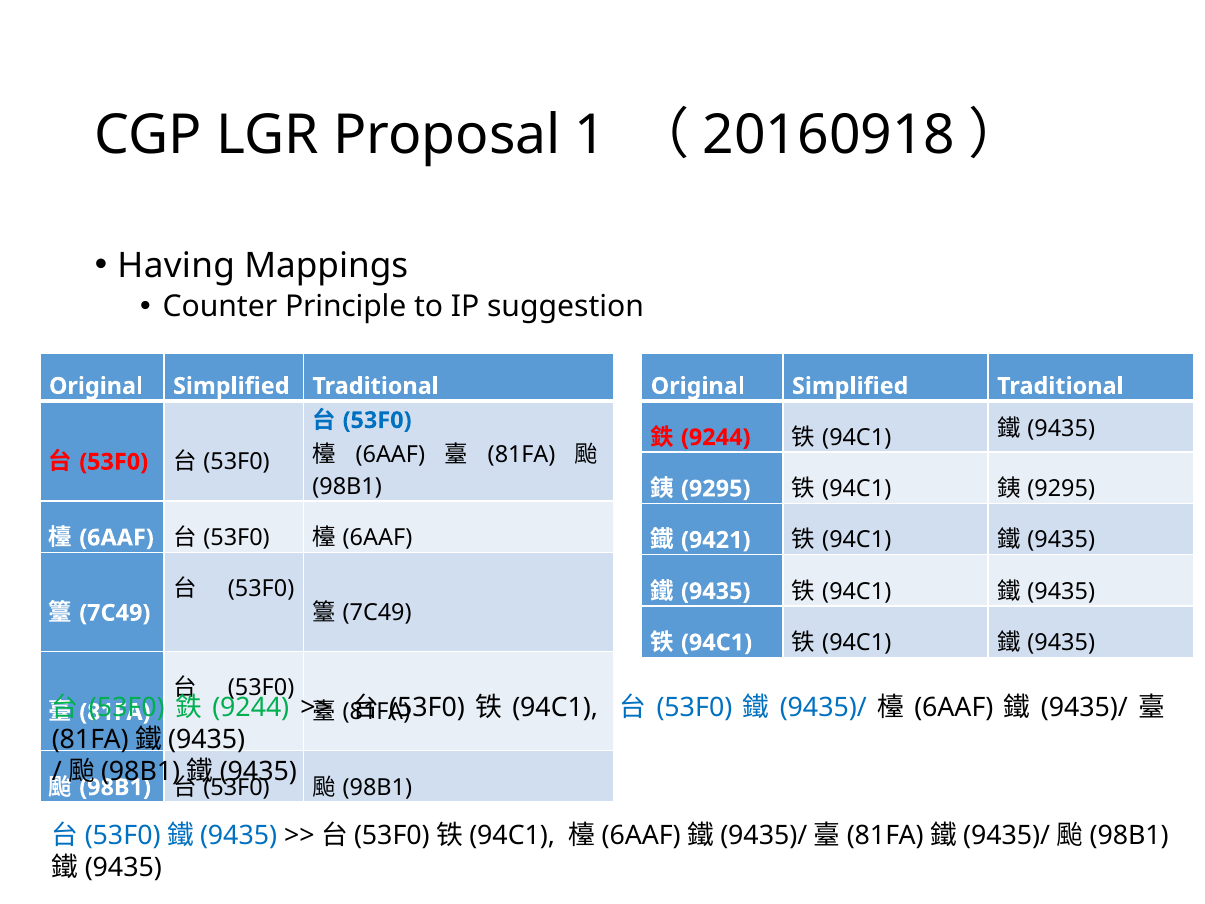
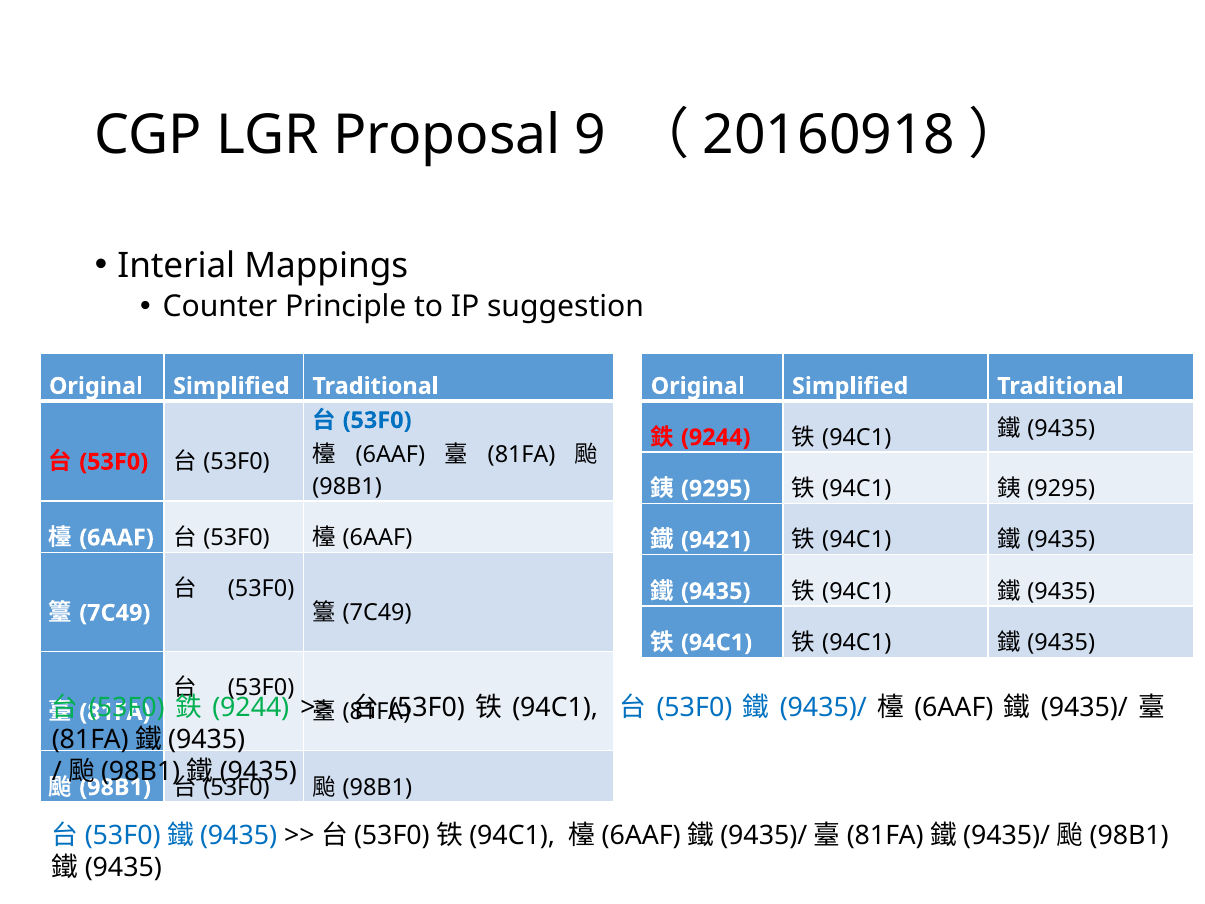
1: 1 -> 9 (591, 135)
Having: Having -> Interial (176, 265)
